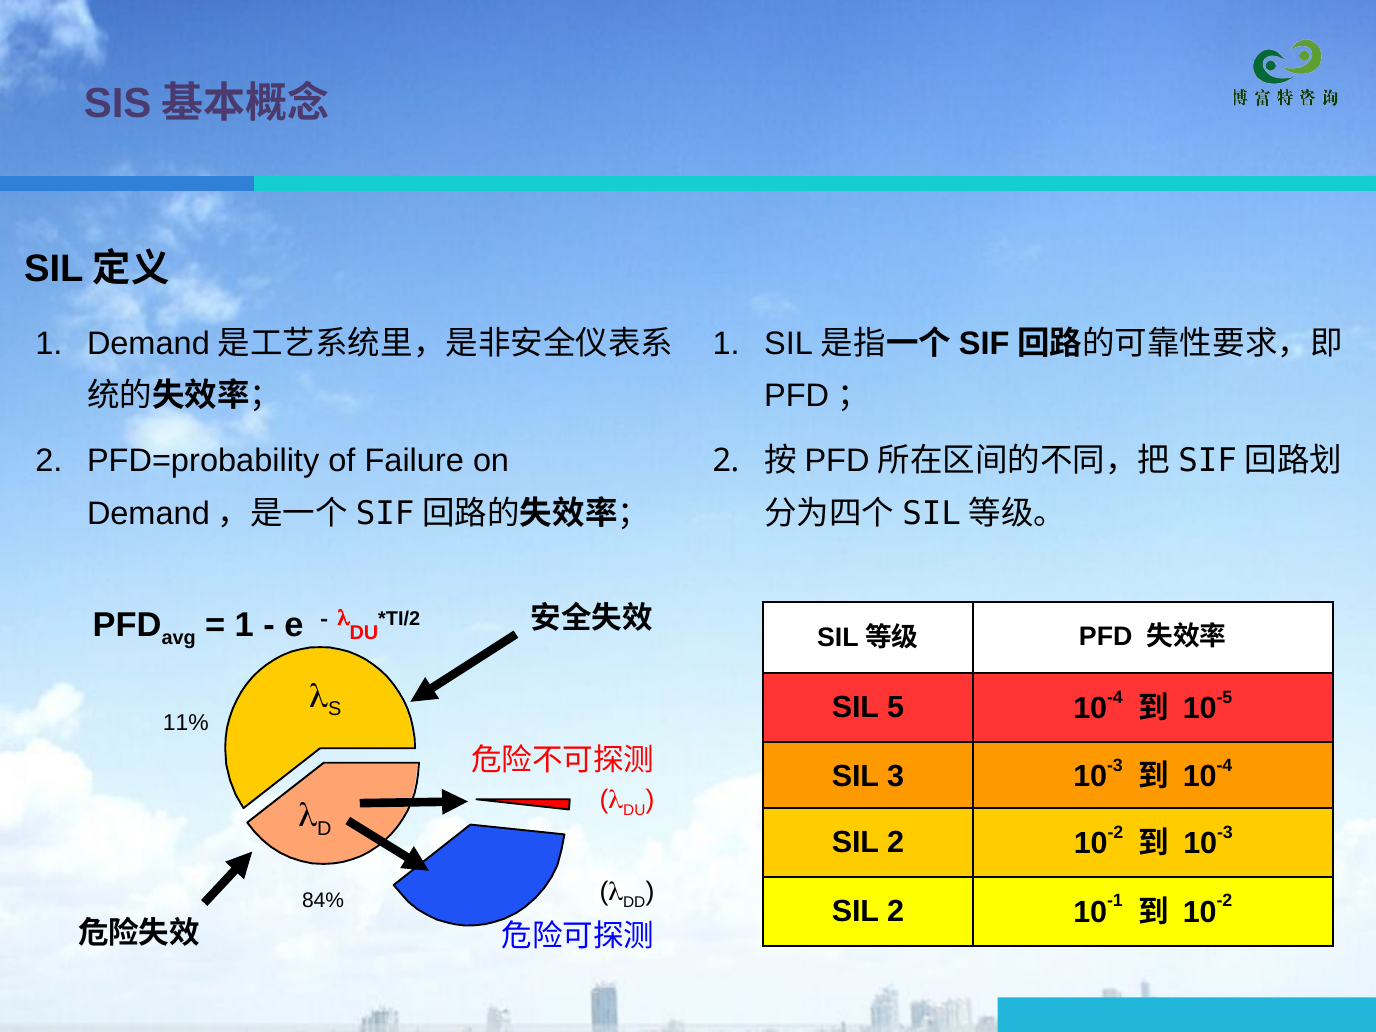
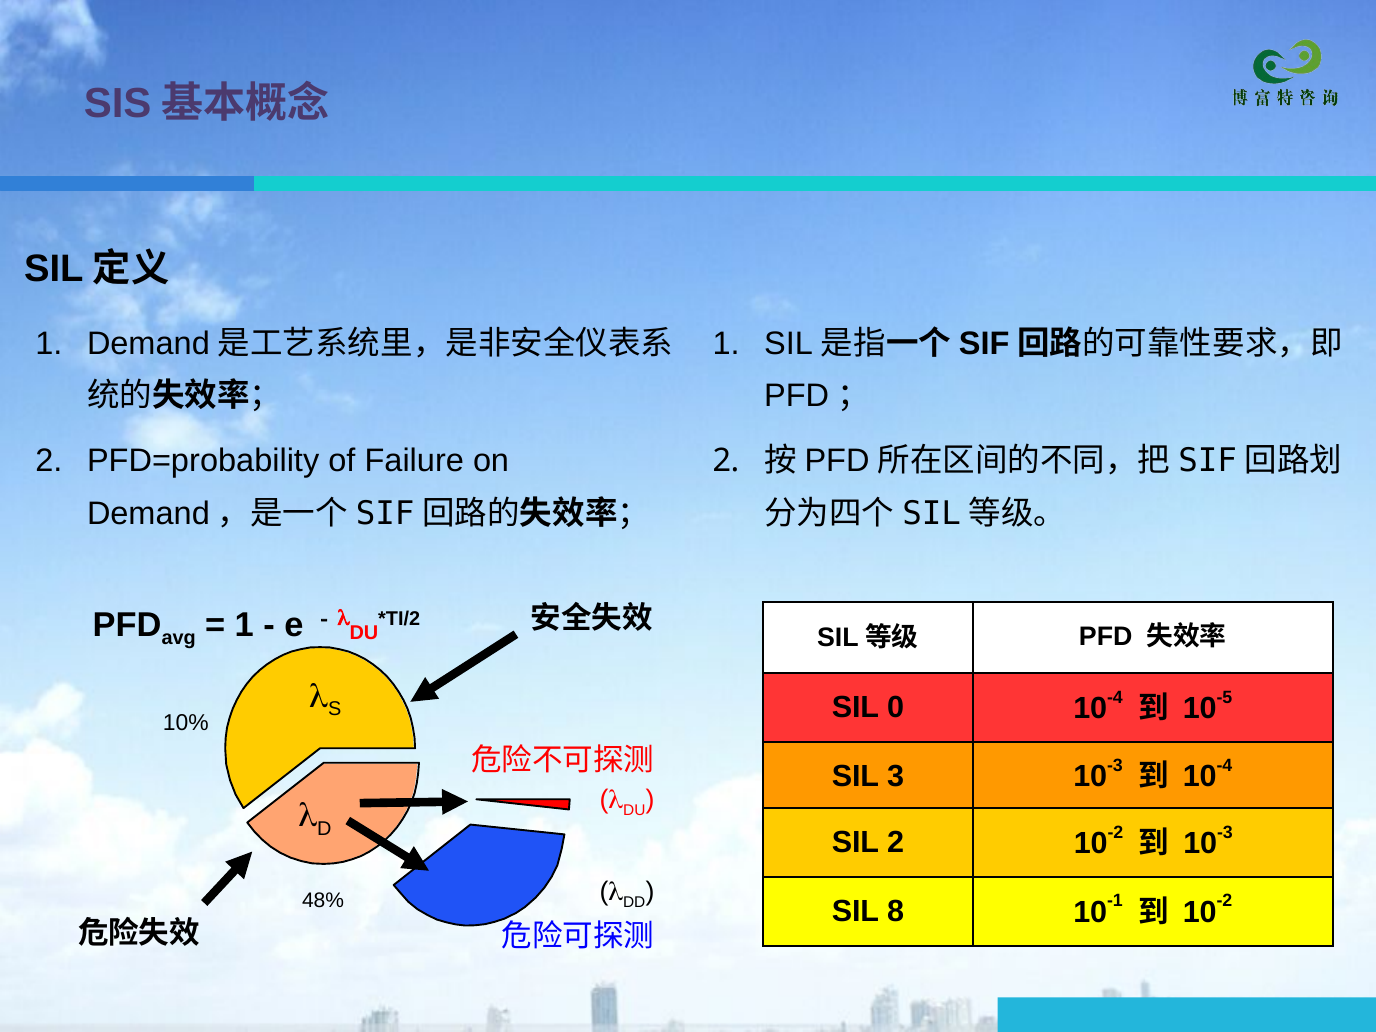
5: 5 -> 0 (896, 708)
11%: 11% -> 10% (186, 723)
84%: 84% -> 48% (323, 901)
2: 2 -> 8 (896, 911)
